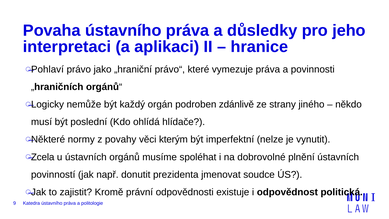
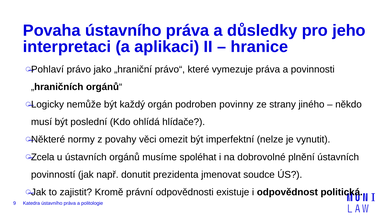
zdánlivě: zdánlivě -> povinny (236, 104)
kterým: kterým -> omezit (173, 139)
